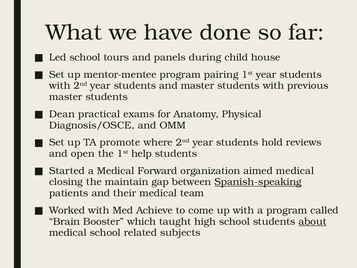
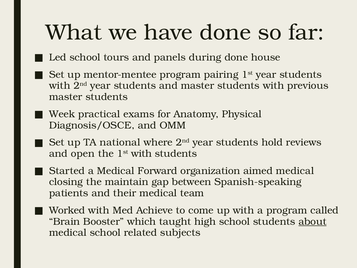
during child: child -> done (236, 57)
Dean: Dean -> Week (62, 114)
promote: promote -> national (120, 142)
1st help: help -> with (142, 153)
Spanish-speaking underline: present -> none (258, 182)
